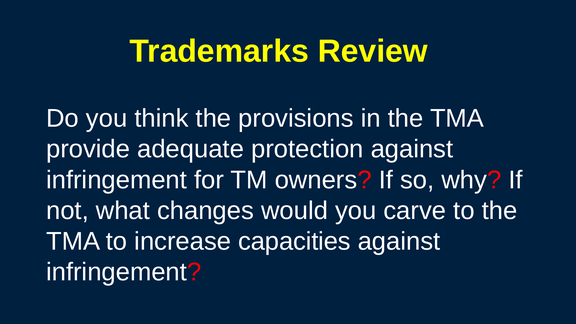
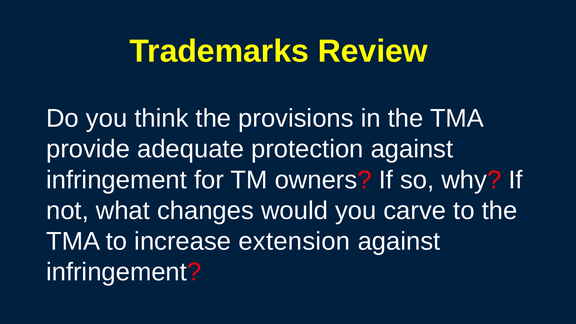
capacities: capacities -> extension (294, 241)
